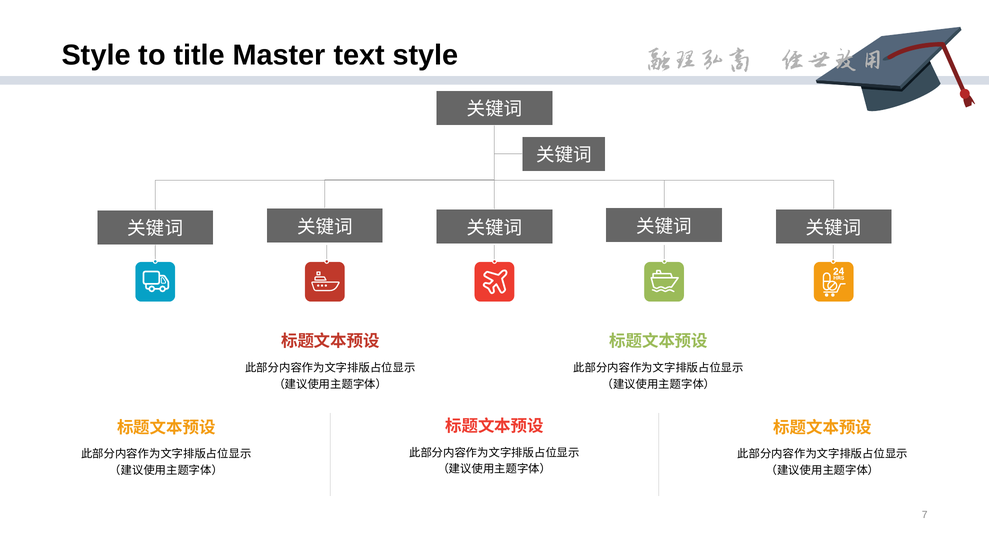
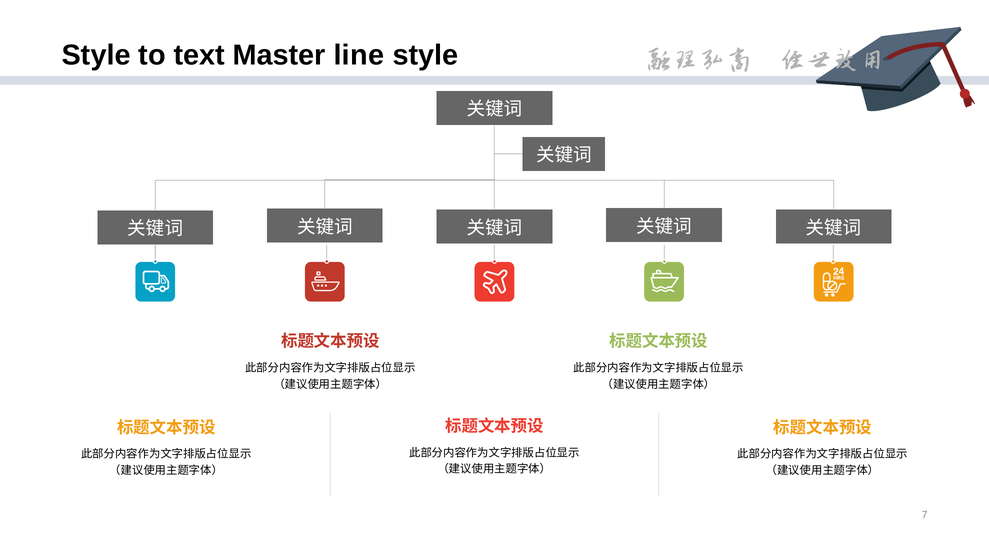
title: title -> text (199, 55)
text: text -> line (359, 55)
